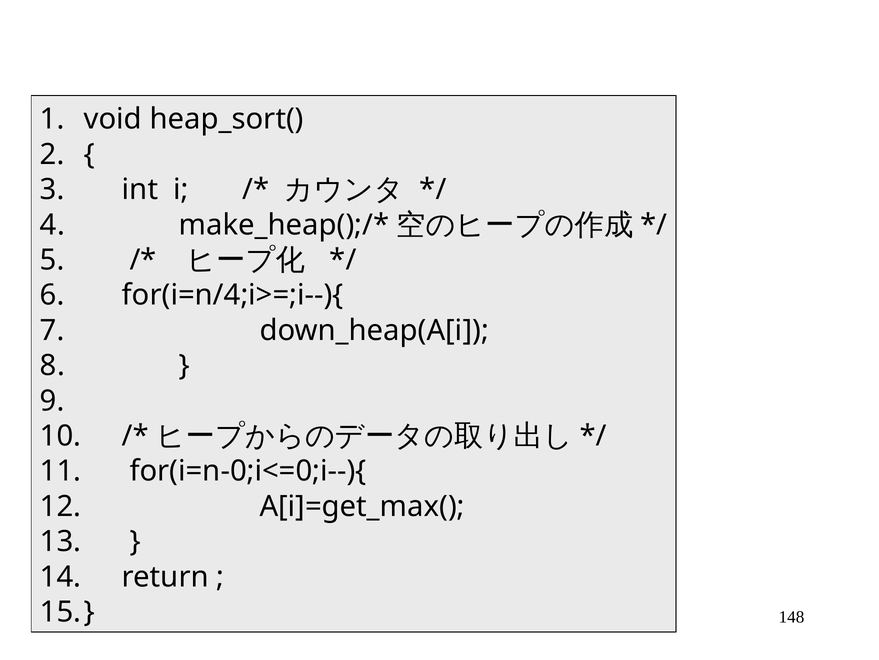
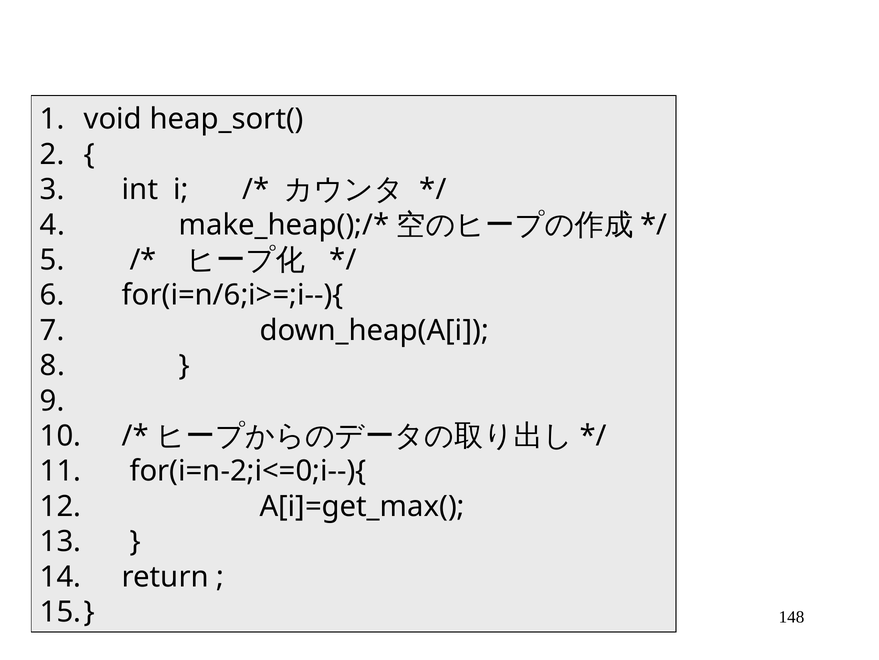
for(i=n/4;i>=;i--){: for(i=n/4;i>=;i--){ -> for(i=n/6;i>=;i--){ (233, 295)
for(i=n-0;i<=0;i--){: for(i=n-0;i<=0;i--){ -> for(i=n-2;i<=0;i--){ (248, 471)
